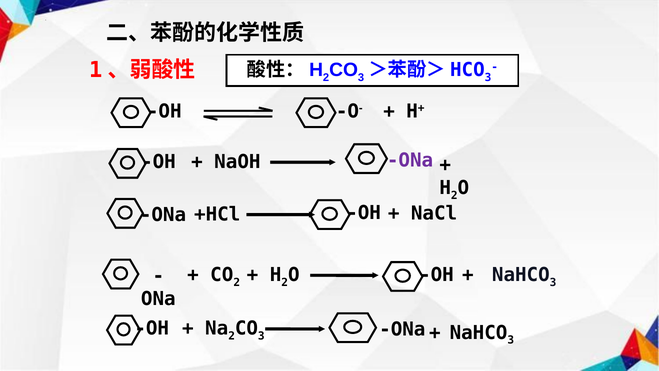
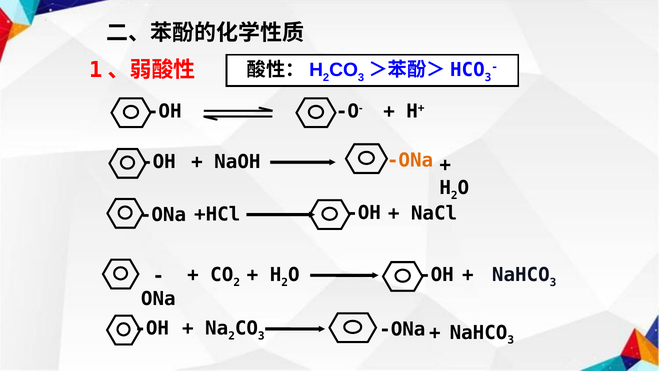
ONa colour: purple -> orange (410, 160)
